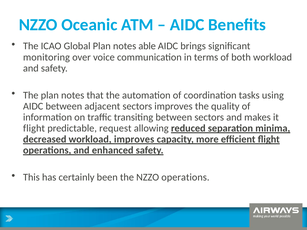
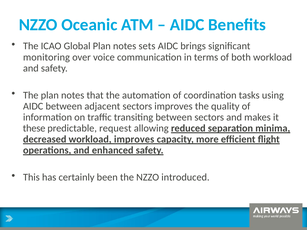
able: able -> sets (147, 46)
flight: flight -> these (34, 128)
NZZO operations: operations -> introduced (185, 177)
